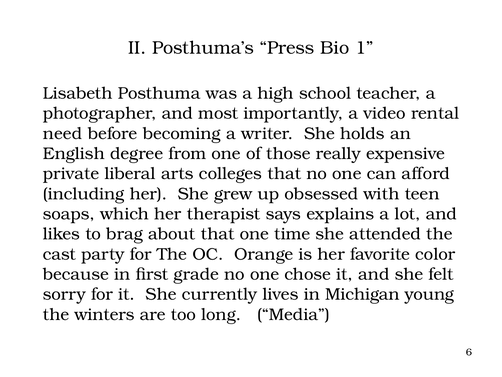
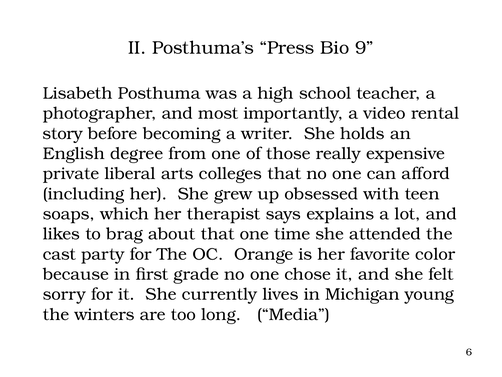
1: 1 -> 9 (364, 48)
need: need -> story (63, 133)
